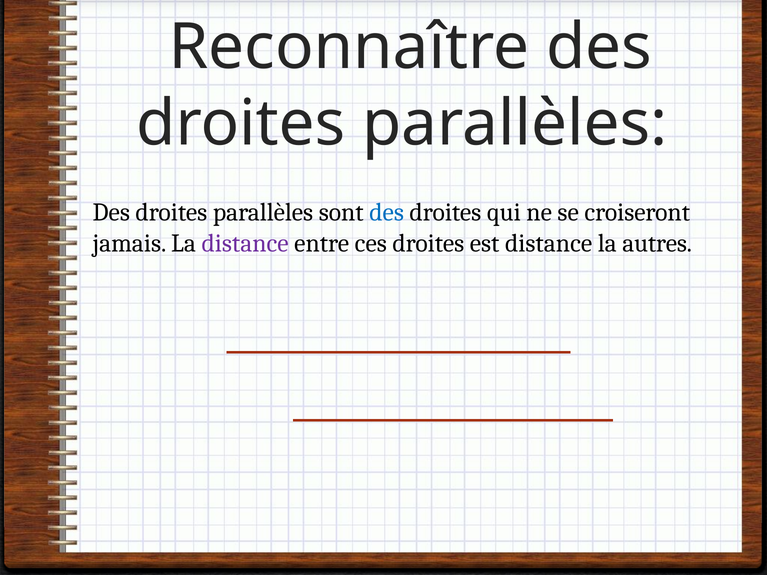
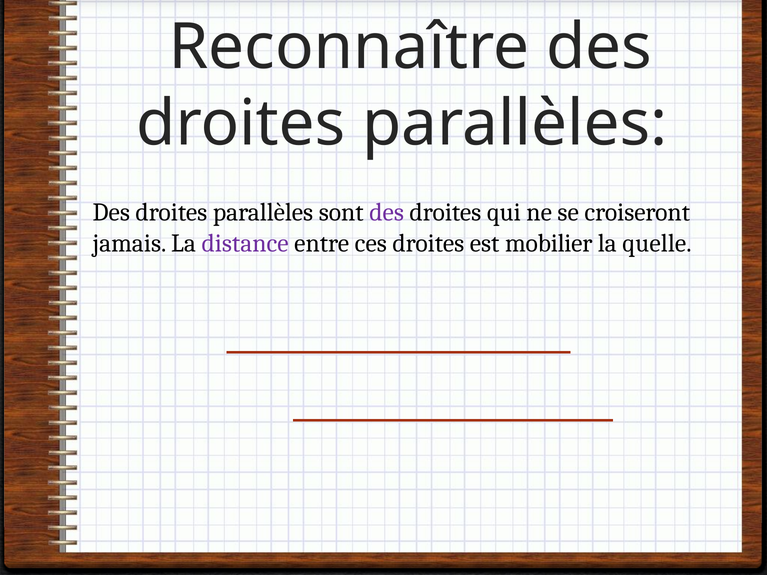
des colour: blue -> purple (387, 213)
est distance: distance -> mobilier (549, 243)
autres: autres -> quelle (657, 243)
